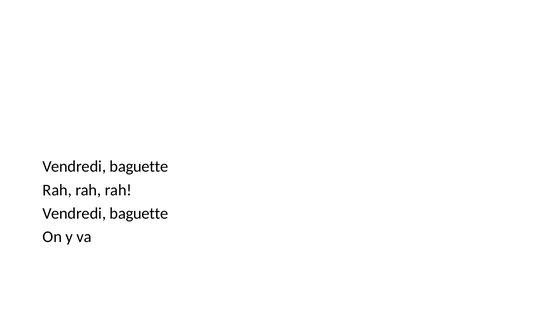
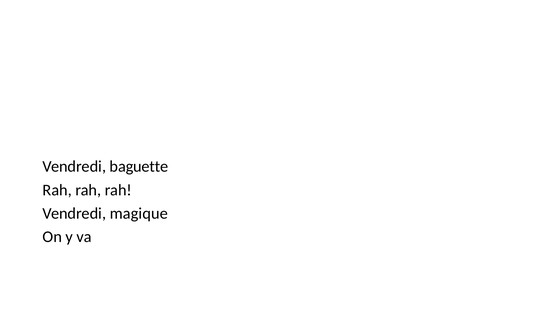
baguette: baguette -> magique (139, 214)
